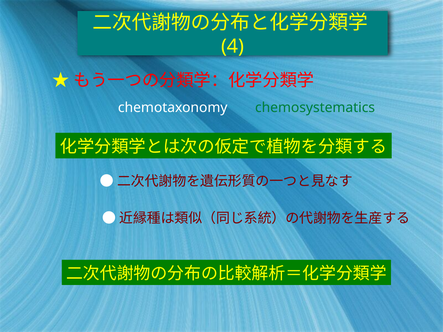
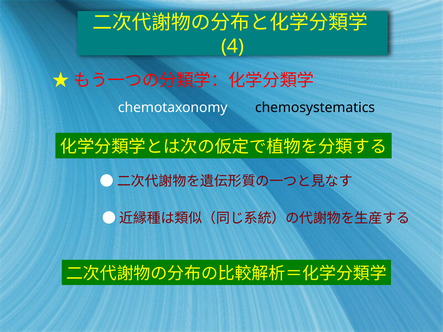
chemosystematics colour: green -> black (315, 108)
